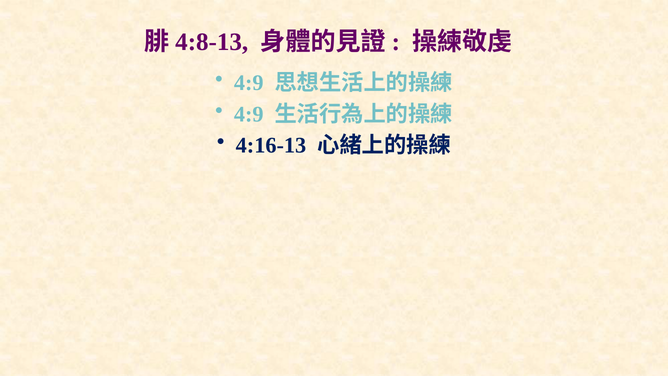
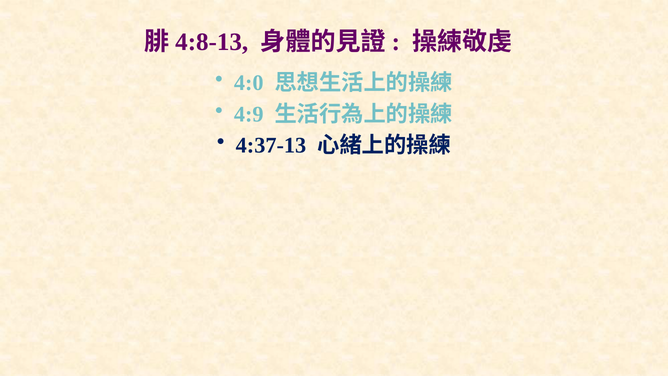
4:9: 4:9 -> 4:0 (249, 83)
4:16-13: 4:16-13 -> 4:37-13 (271, 145)
